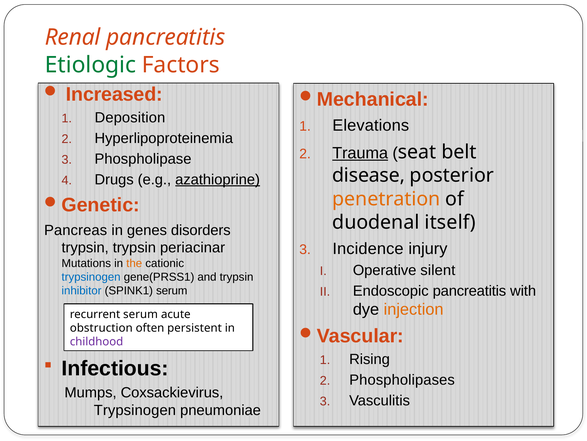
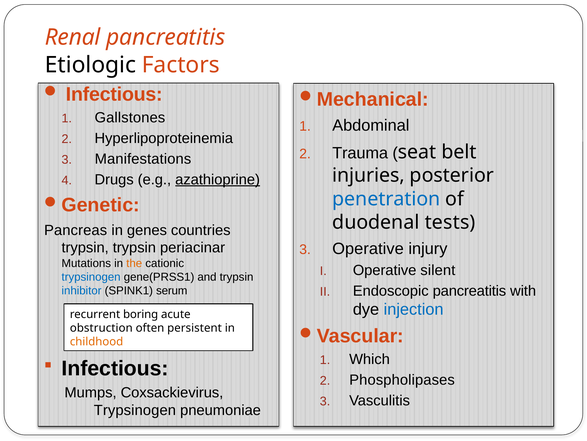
Etiologic colour: green -> black (90, 65)
Increased: Increased -> Infectious (114, 94)
Deposition: Deposition -> Gallstones (130, 117)
Elevations: Elevations -> Abdominal (371, 125)
Trauma underline: present -> none (360, 153)
Phospholipase: Phospholipase -> Manifestations (143, 159)
disease: disease -> injuries (368, 175)
penetration colour: orange -> blue (386, 199)
itself: itself -> tests (450, 222)
disorders: disorders -> countries (201, 230)
Incidence: Incidence -> Operative (368, 248)
injection colour: orange -> blue (414, 309)
recurrent serum: serum -> boring (141, 314)
childhood colour: purple -> orange (97, 341)
Rising: Rising -> Which (370, 359)
